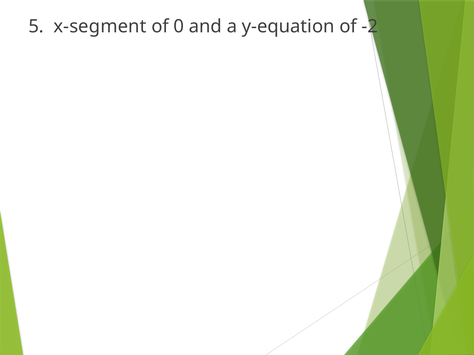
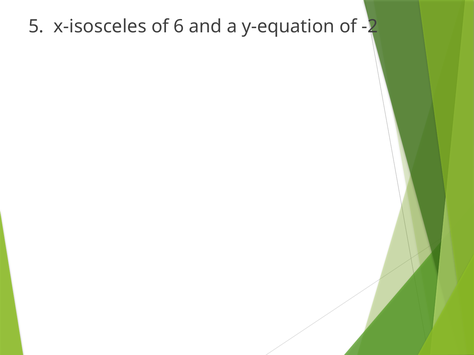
x-segment: x-segment -> x-isosceles (100, 27)
0: 0 -> 6 (179, 27)
